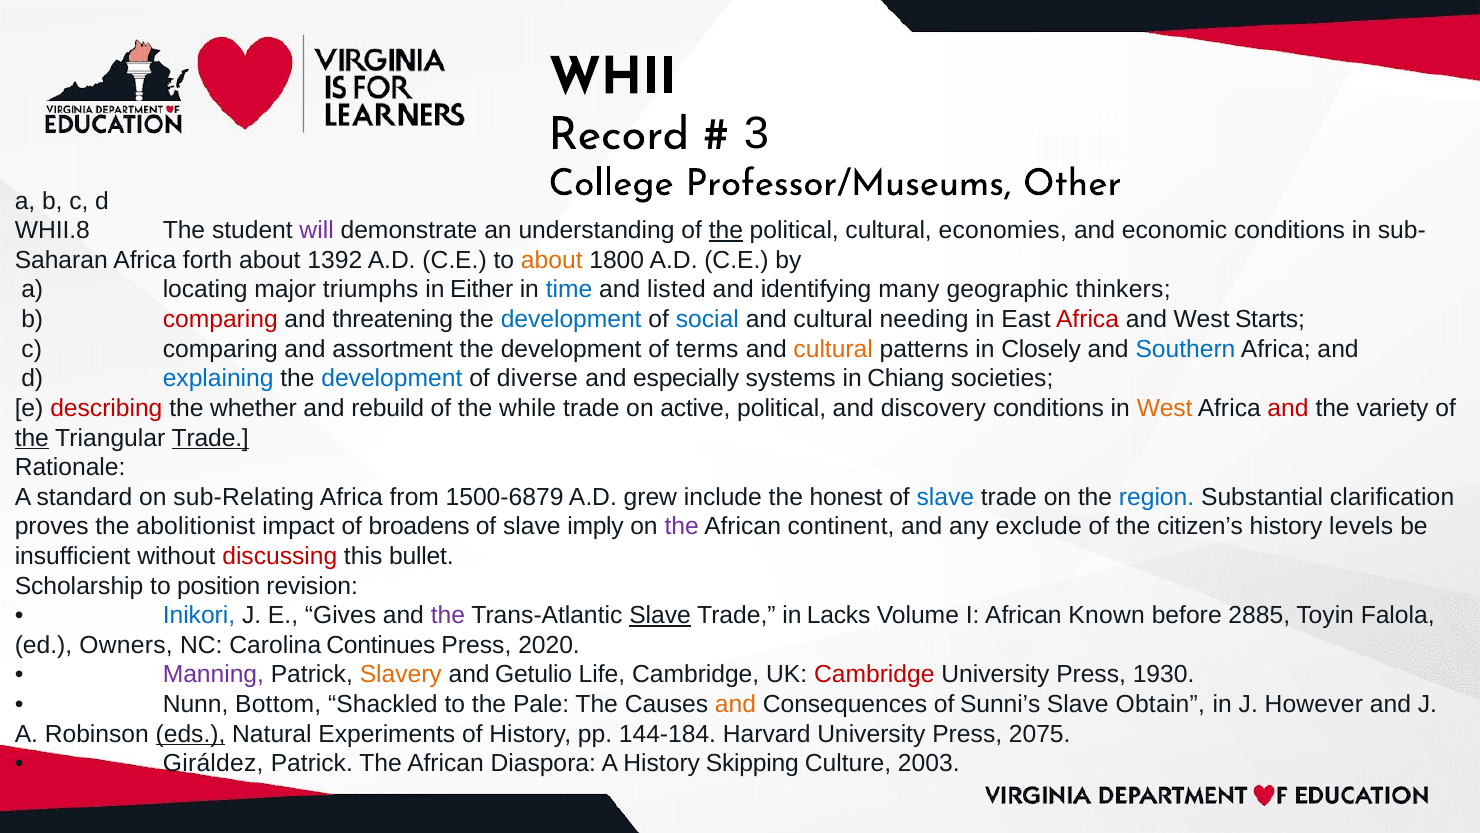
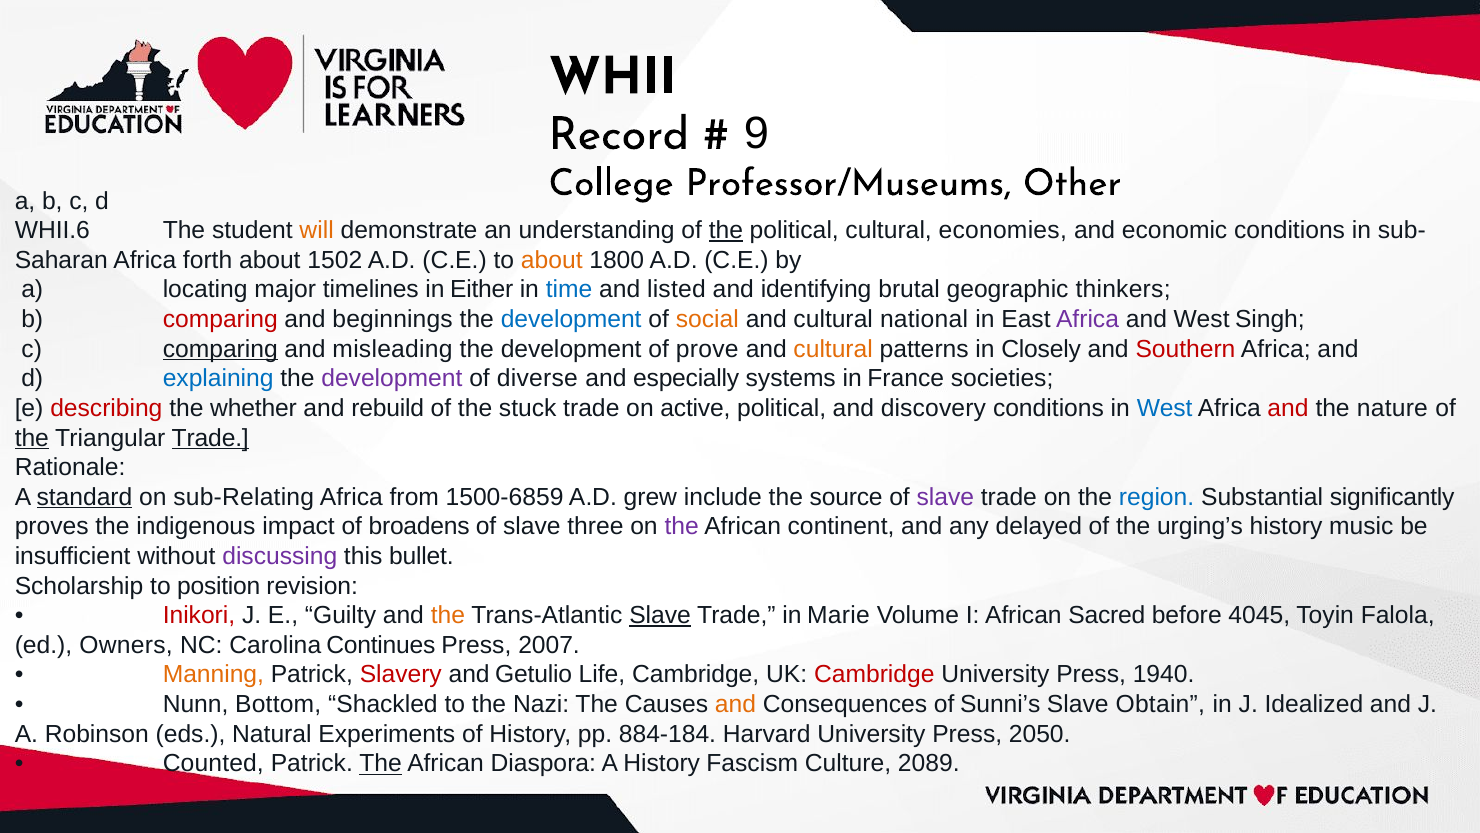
3: 3 -> 9 (756, 134)
WHII.8: WHII.8 -> WHII.6 (52, 230)
will colour: purple -> orange (317, 230)
1392: 1392 -> 1502 (335, 260)
triumphs: triumphs -> timelines (371, 290)
many: many -> brutal (909, 290)
threatening: threatening -> beginnings (393, 319)
social colour: blue -> orange (707, 319)
needing: needing -> national (924, 319)
Africa colour: red -> purple (1088, 319)
Starts: Starts -> Singh (1270, 319)
comparing underline: none -> present (220, 349)
assortment: assortment -> misleading (392, 349)
terms: terms -> prove (707, 349)
Southern colour: blue -> red (1185, 349)
development colour: blue -> purple (392, 378)
Chiang: Chiang -> France (906, 378)
while: while -> stuck (528, 408)
West colour: orange -> blue (1165, 408)
variety: variety -> nature (1392, 408)
standard underline: none -> present (84, 497)
1500-6879: 1500-6879 -> 1500-6859 (505, 497)
honest: honest -> source (846, 497)
slave colour: blue -> purple (945, 497)
clarification: clarification -> significantly (1392, 497)
abolitionist: abolitionist -> indigenous (196, 526)
imply: imply -> three (595, 526)
exclude: exclude -> delayed (1039, 526)
citizen’s: citizen’s -> urging’s (1200, 526)
levels: levels -> music (1361, 526)
discussing colour: red -> purple (280, 556)
Inikori colour: blue -> red (199, 615)
Gives: Gives -> Guilty (340, 615)
the colour: purple -> orange (448, 615)
Lacks: Lacks -> Marie (838, 615)
Known: Known -> Sacred (1107, 615)
2885: 2885 -> 4045 (1259, 615)
2020: 2020 -> 2007 (549, 645)
Manning colour: purple -> orange (213, 674)
Slavery colour: orange -> red (401, 674)
1930: 1930 -> 1940 (1164, 674)
Pale: Pale -> Nazi (541, 704)
However: However -> Idealized (1314, 704)
eds underline: present -> none (191, 734)
144-184: 144-184 -> 884-184 (667, 734)
2075: 2075 -> 2050 (1040, 734)
Giráldez: Giráldez -> Counted (213, 763)
The underline: none -> present (381, 763)
Skipping: Skipping -> Fascism (752, 763)
2003: 2003 -> 2089 (929, 763)
